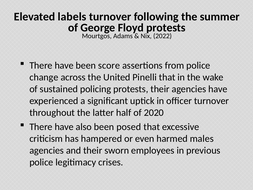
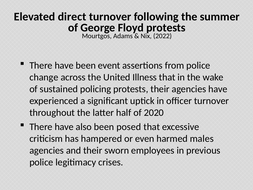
labels: labels -> direct (72, 17)
score: score -> event (109, 65)
Pinelli: Pinelli -> Illness (145, 77)
